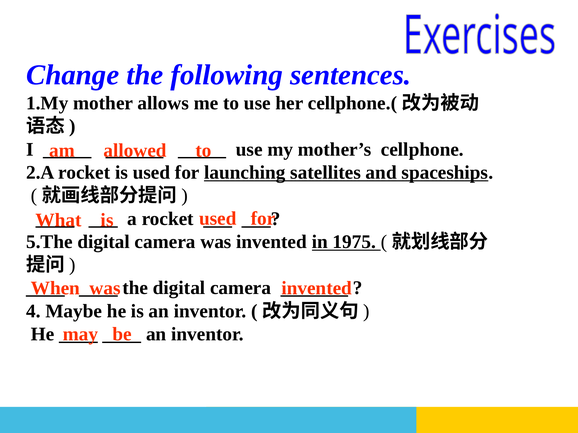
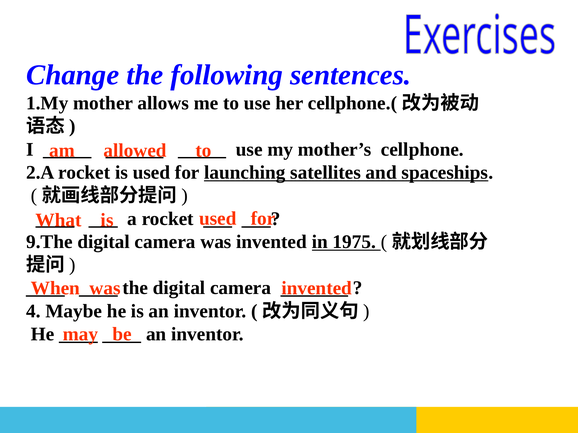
5.The: 5.The -> 9.The (49, 242)
